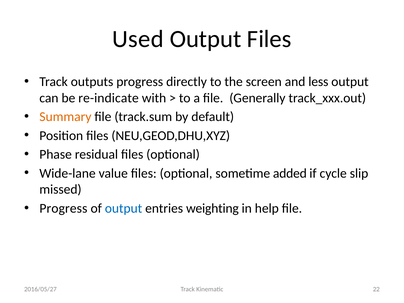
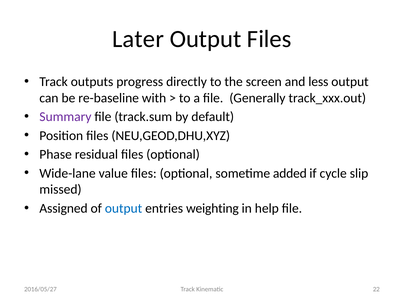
Used: Used -> Later (138, 39)
re-indicate: re-indicate -> re-baseline (109, 98)
Summary colour: orange -> purple (65, 117)
Progress: Progress -> Assigned (64, 208)
